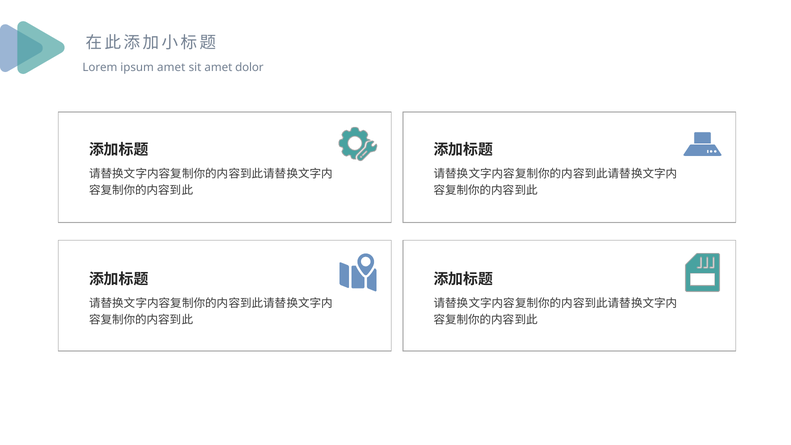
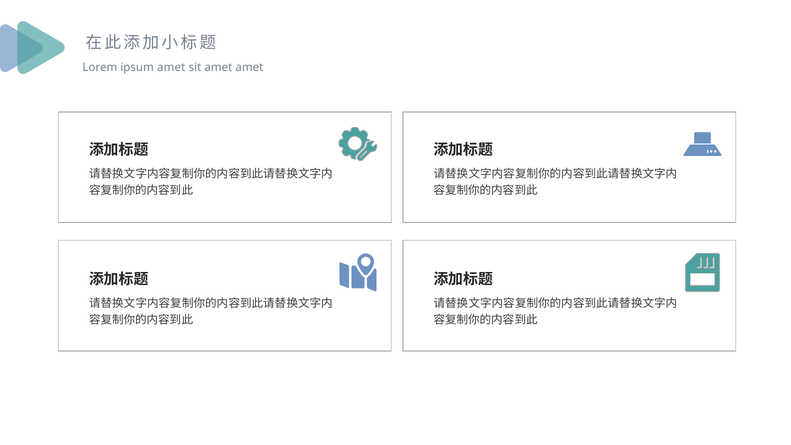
amet dolor: dolor -> amet (249, 67)
